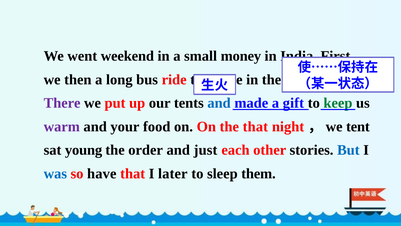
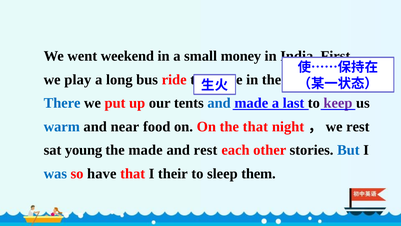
then: then -> play (78, 79)
There colour: purple -> blue (62, 103)
gift: gift -> last (293, 103)
keep colour: green -> purple (338, 103)
warm colour: purple -> blue (62, 126)
your: your -> near (125, 126)
night，we tent: tent -> rest (358, 126)
the order: order -> made (146, 150)
and just: just -> rest (206, 150)
later: later -> their (173, 173)
